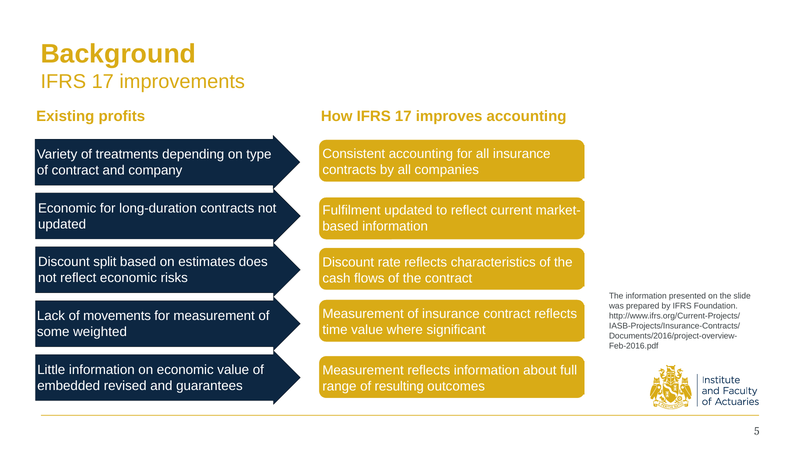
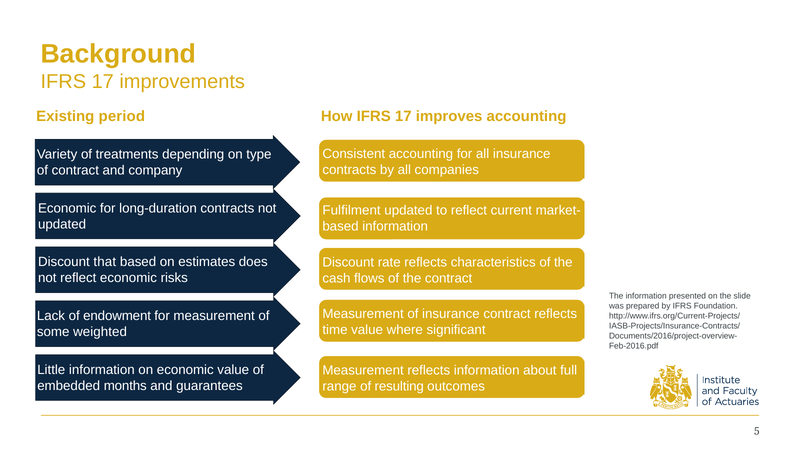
profits: profits -> period (122, 116)
split: split -> that (105, 262)
movements: movements -> endowment (117, 316)
revised: revised -> months (125, 386)
